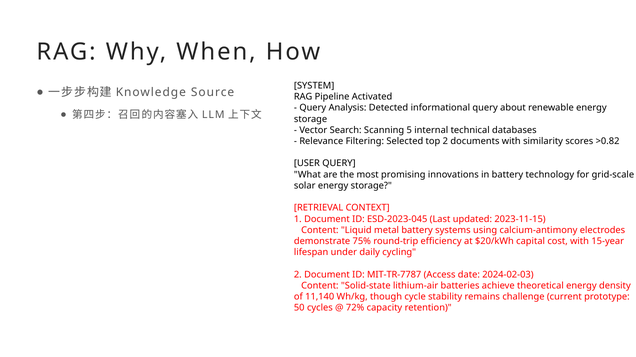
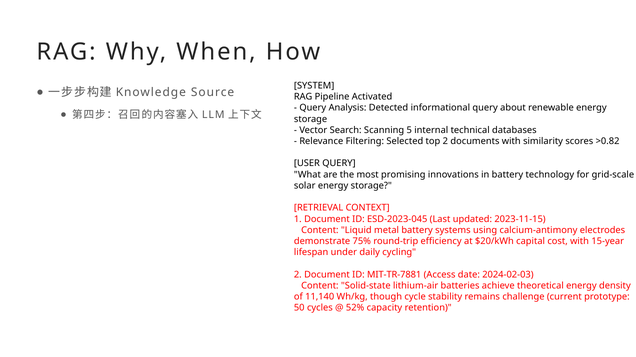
MIT-TR-7787: MIT-TR-7787 -> MIT-TR-7881 (394, 275)
72%: 72% -> 52% (355, 309)
